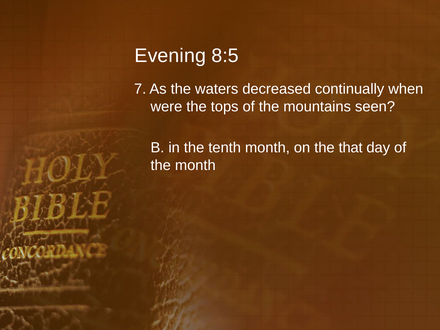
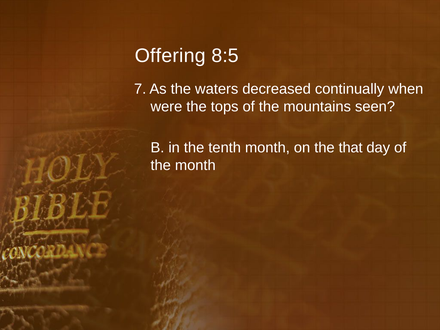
Evening: Evening -> Offering (170, 56)
